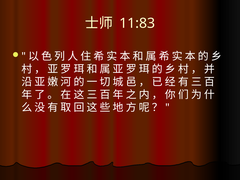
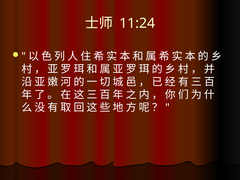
11:83: 11:83 -> 11:24 (137, 23)
